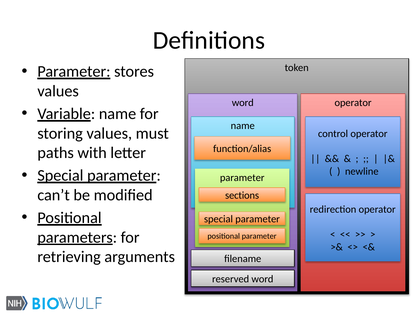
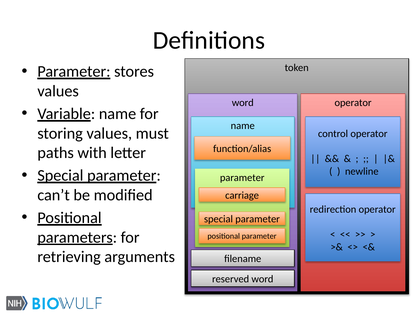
sections: sections -> carriage (242, 195)
